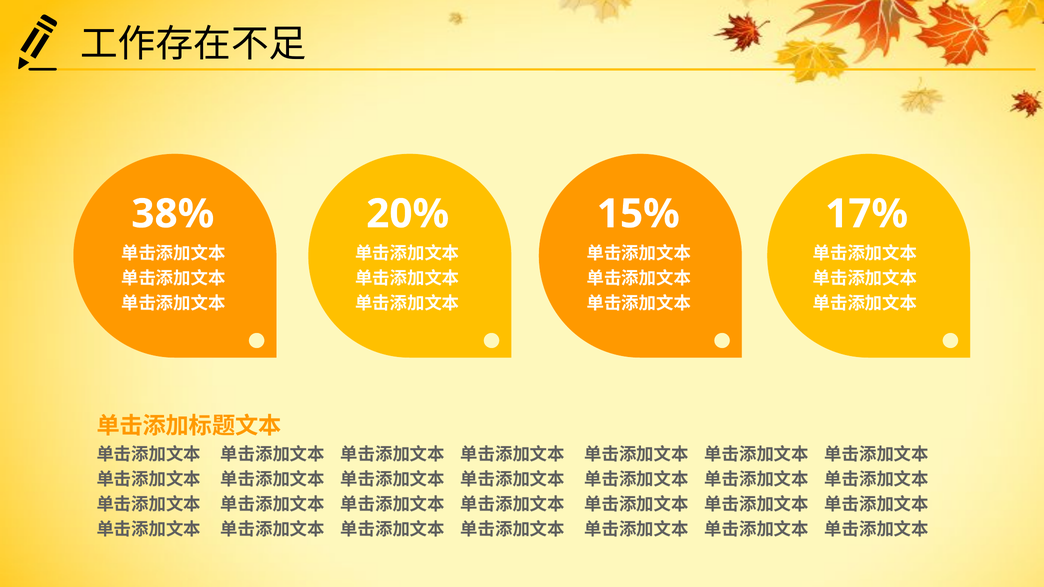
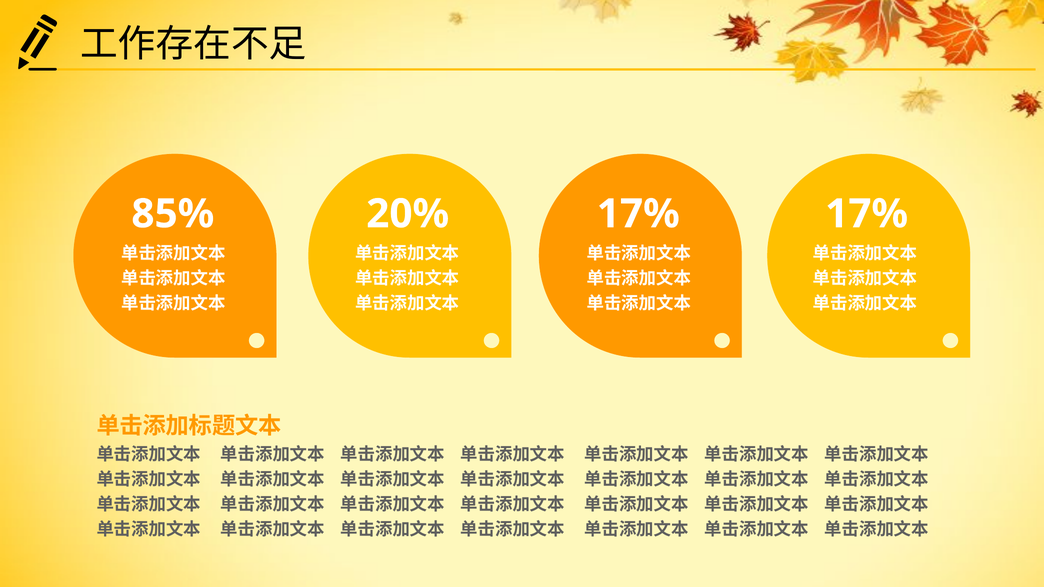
38%: 38% -> 85% (173, 214)
20% 15%: 15% -> 17% (638, 214)
